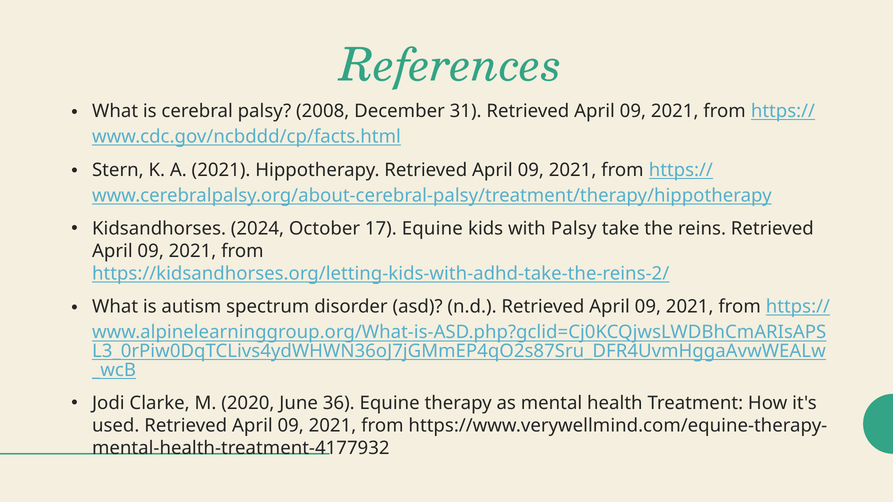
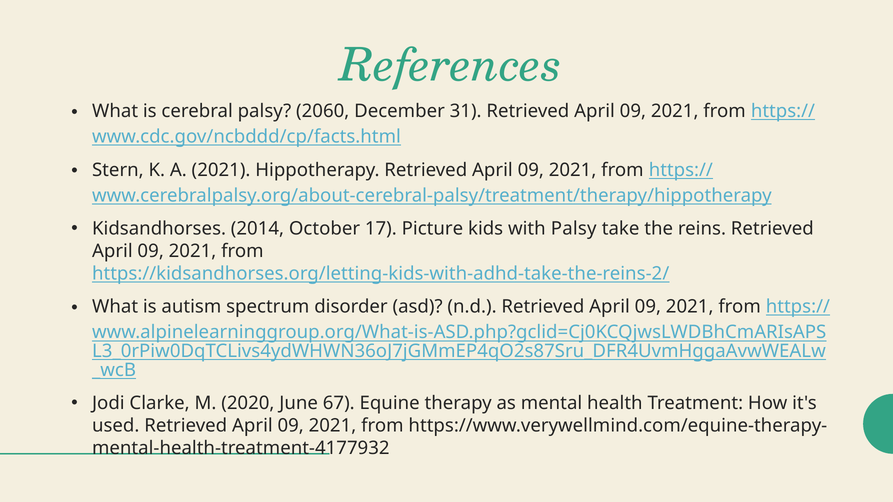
2008: 2008 -> 2060 (323, 111)
2024: 2024 -> 2014 (257, 229)
17 Equine: Equine -> Picture (432, 229)
36: 36 -> 67 (339, 403)
